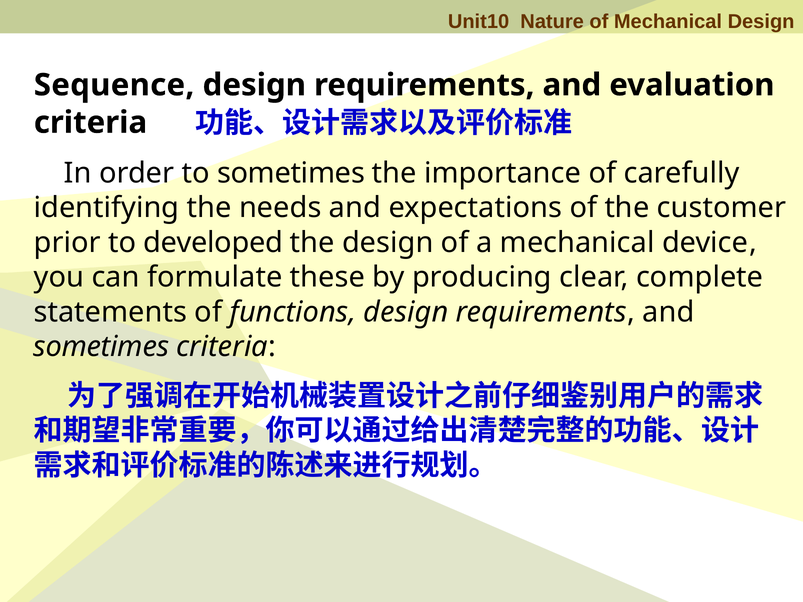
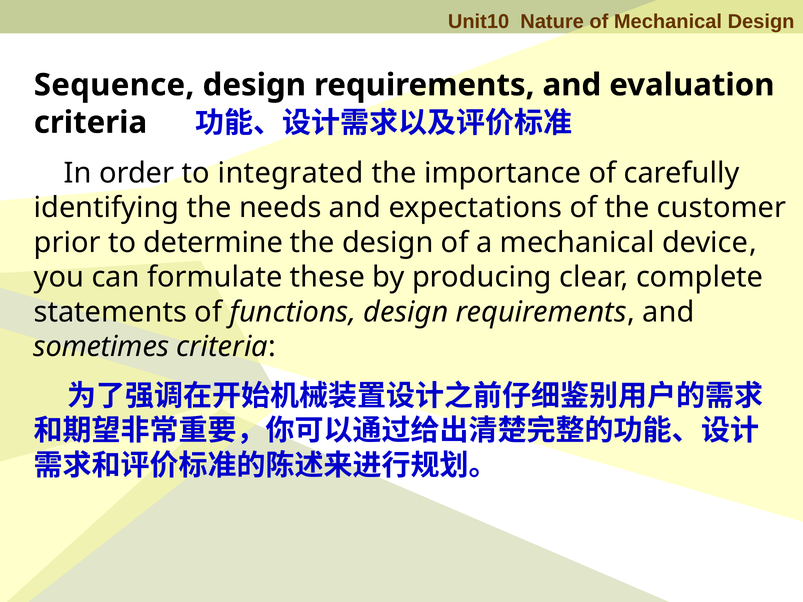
to sometimes: sometimes -> integrated (291, 173)
developed: developed -> determine (213, 243)
